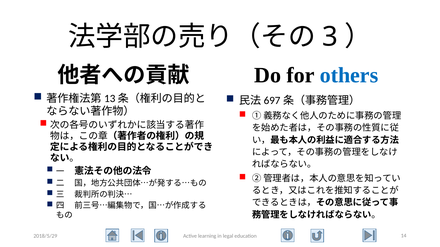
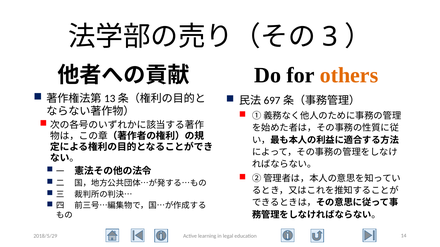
others colour: blue -> orange (349, 75)
